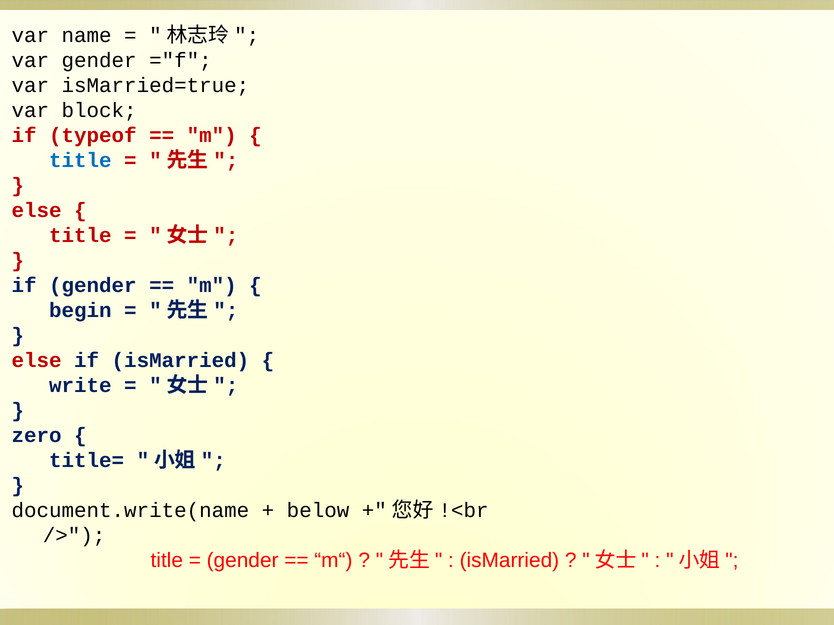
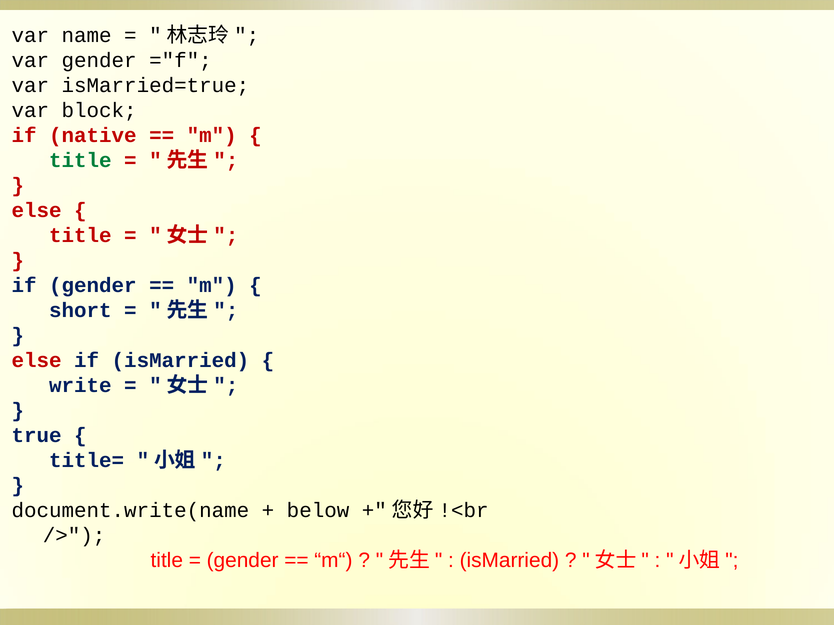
typeof: typeof -> native (93, 135)
title colour: blue -> green (80, 160)
begin: begin -> short (80, 311)
zero: zero -> true (37, 436)
